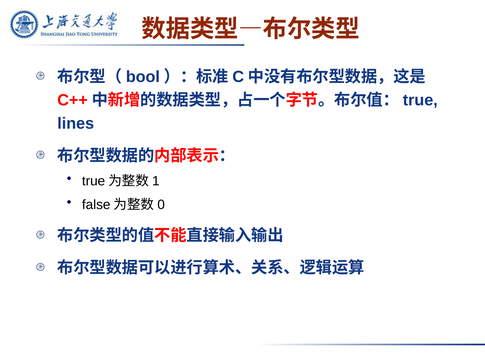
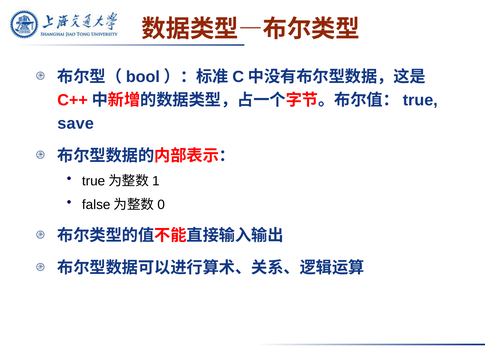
lines: lines -> save (76, 123)
